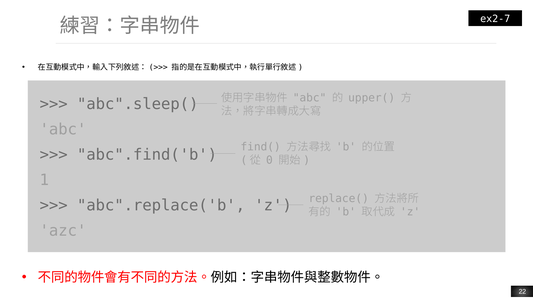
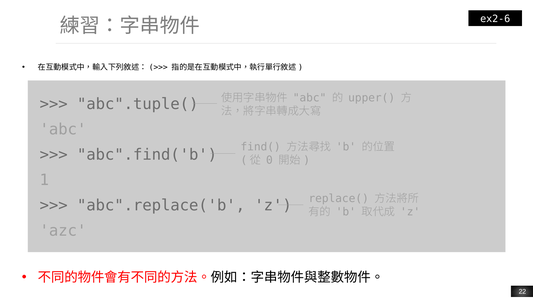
ex2-7: ex2-7 -> ex2-6 (495, 19)
abc".sleep(: abc".sleep( -> abc".tuple( (138, 104)
